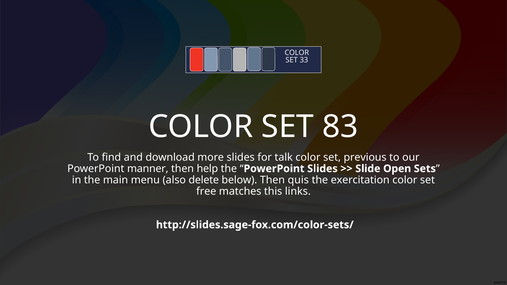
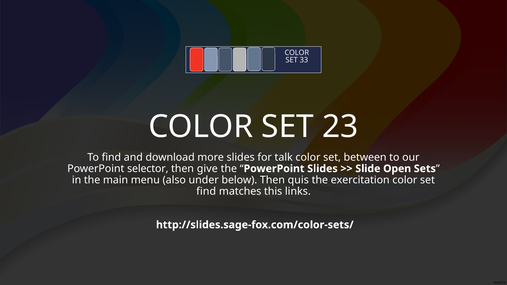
83: 83 -> 23 (340, 127)
previous: previous -> between (365, 157)
manner: manner -> selector (148, 169)
help: help -> give (207, 169)
delete: delete -> under (204, 180)
free: free -> find (206, 192)
